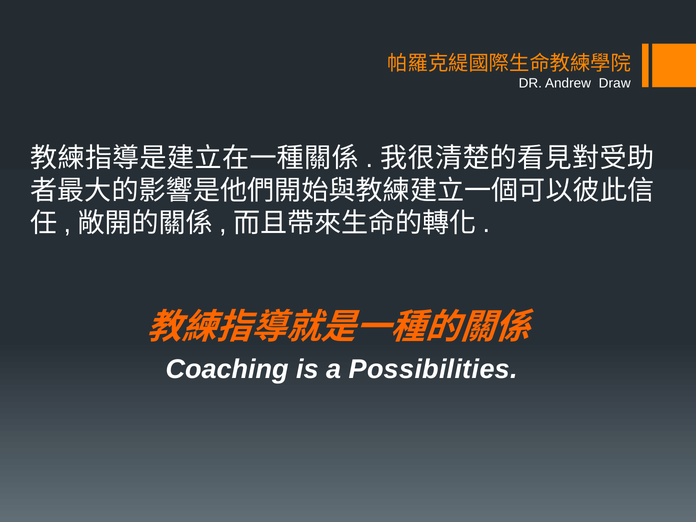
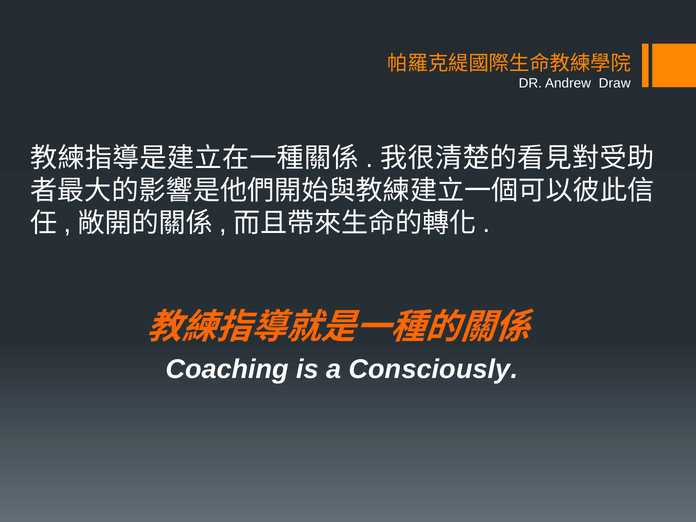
Possibilities: Possibilities -> Consciously (433, 369)
